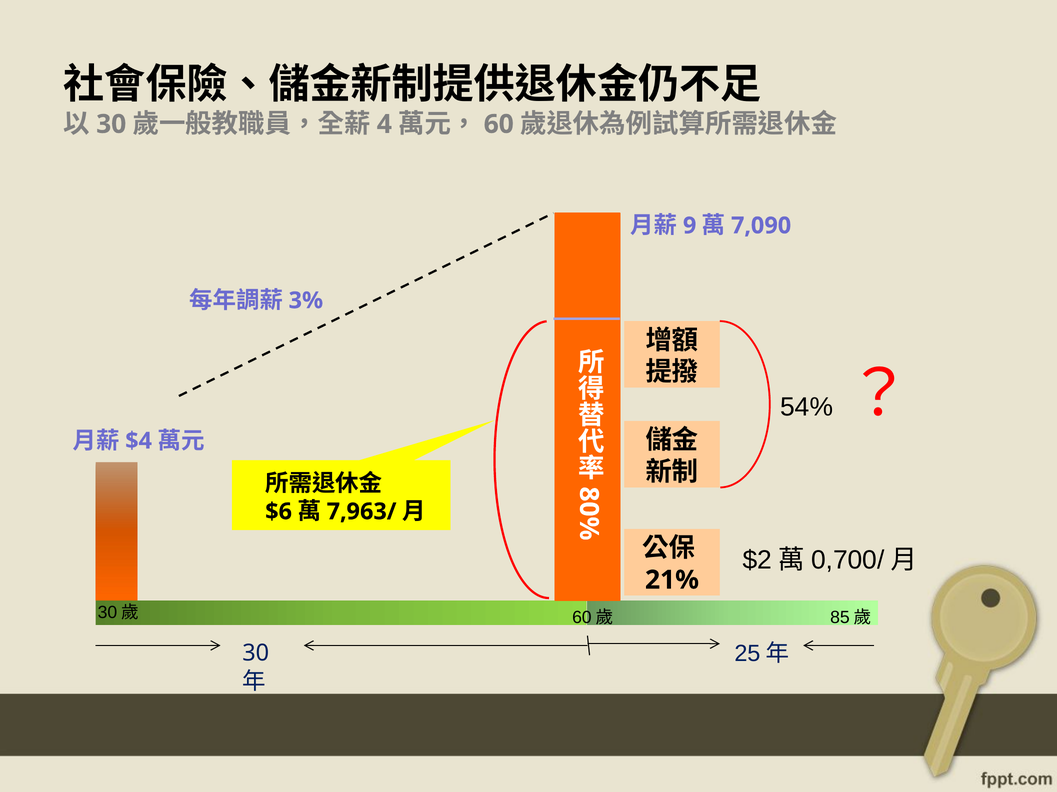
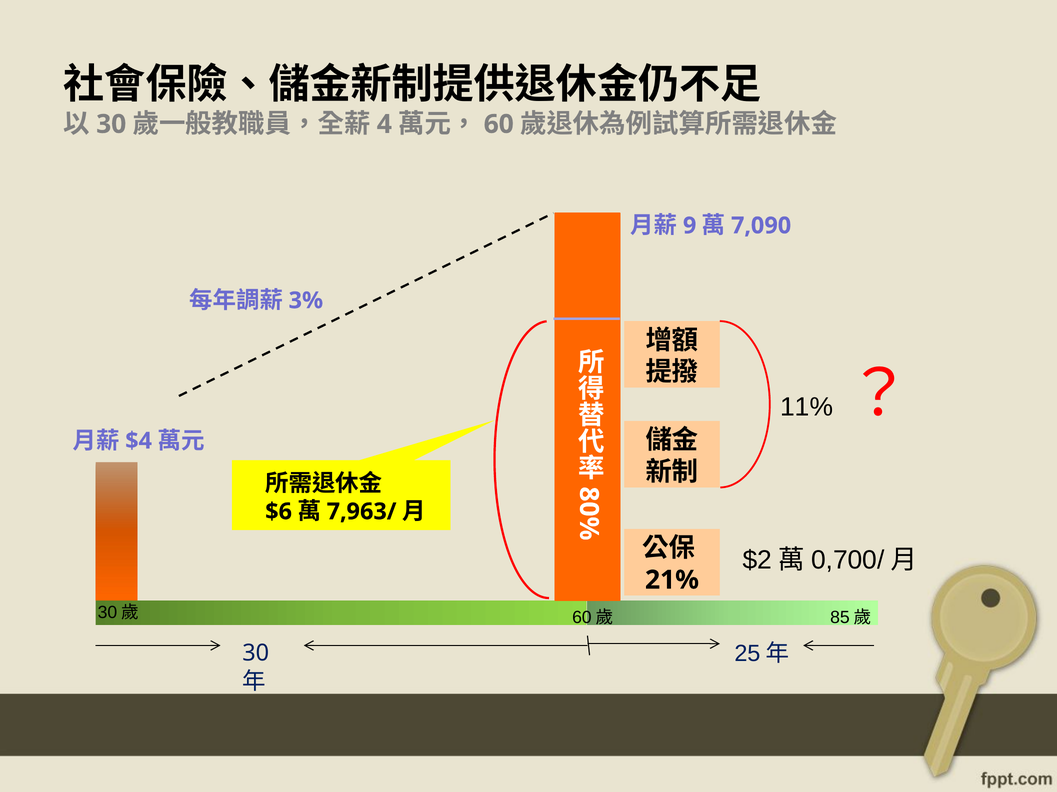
54%: 54% -> 11% (807, 407)
